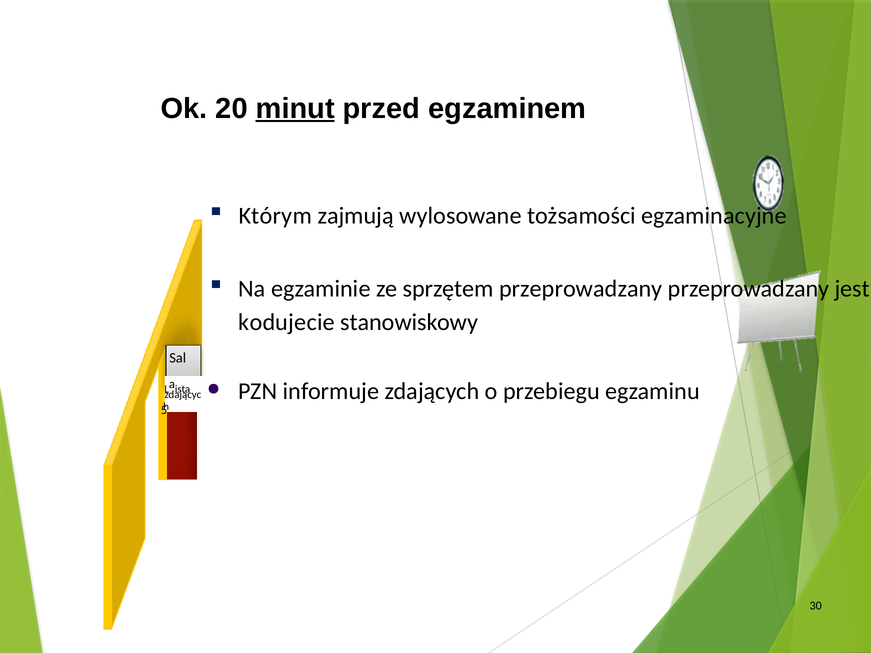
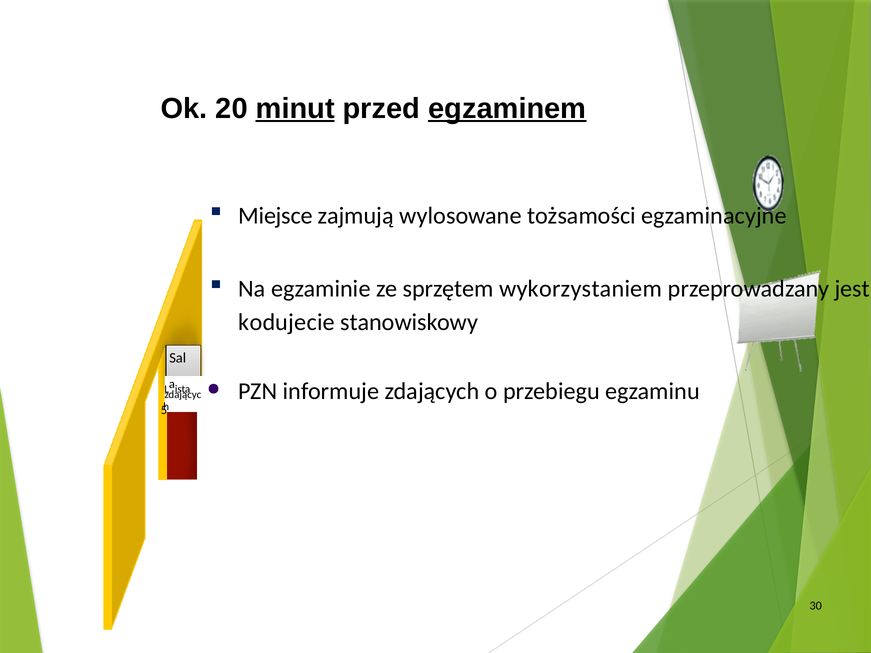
egzaminem underline: none -> present (507, 109)
Którym: Którym -> Miejsce (276, 216)
sprzętem przeprowadzany: przeprowadzany -> wykorzystaniem (581, 289)
